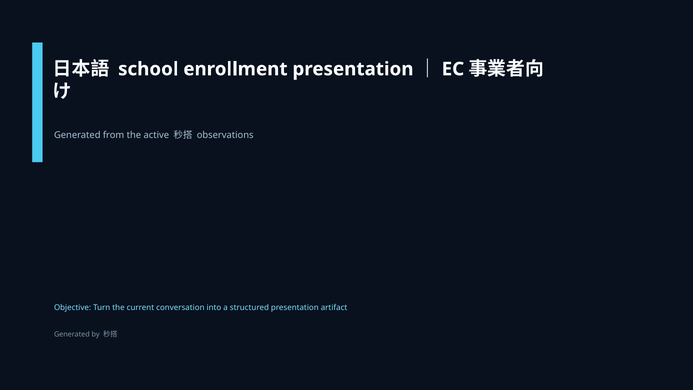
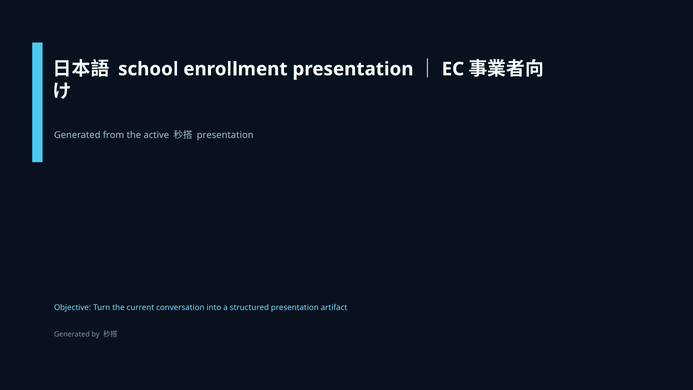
observations: observations -> presentation (225, 135)
